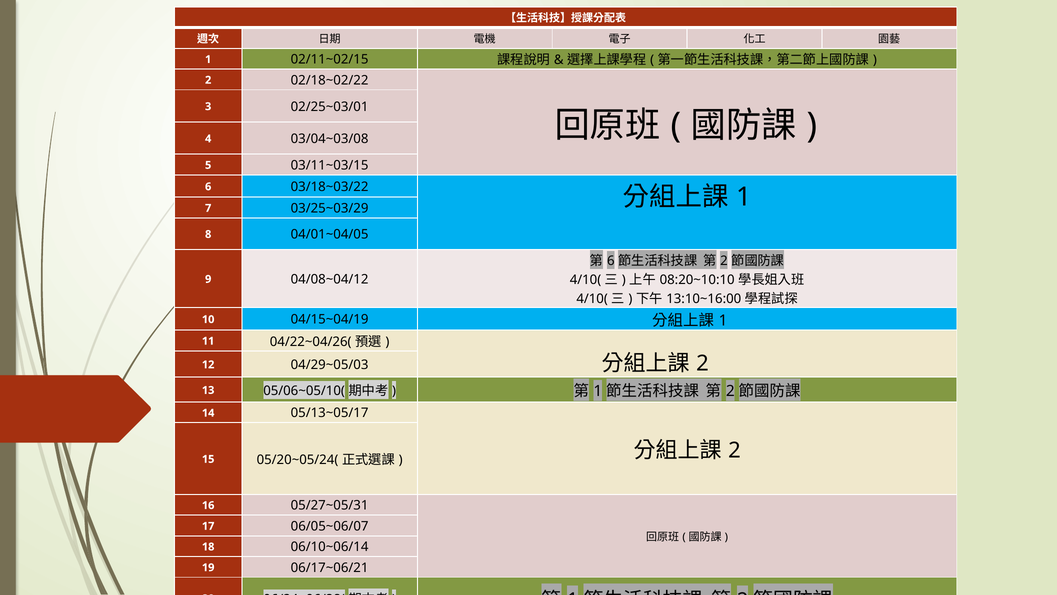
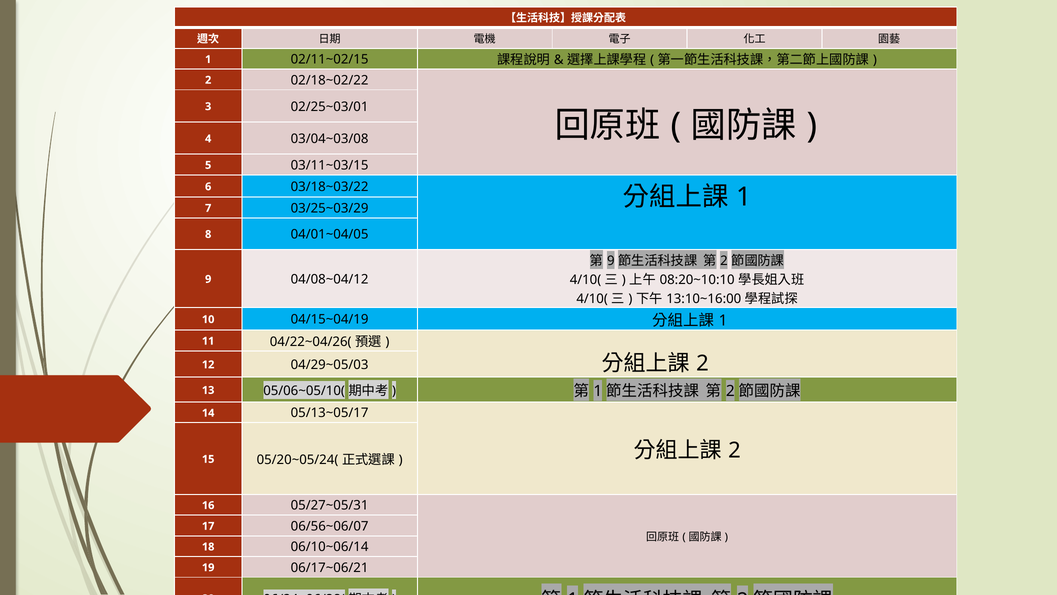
6: 6 -> 9 (611, 261)
06/05~06/07: 06/05~06/07 -> 06/56~06/07 (330, 526)
